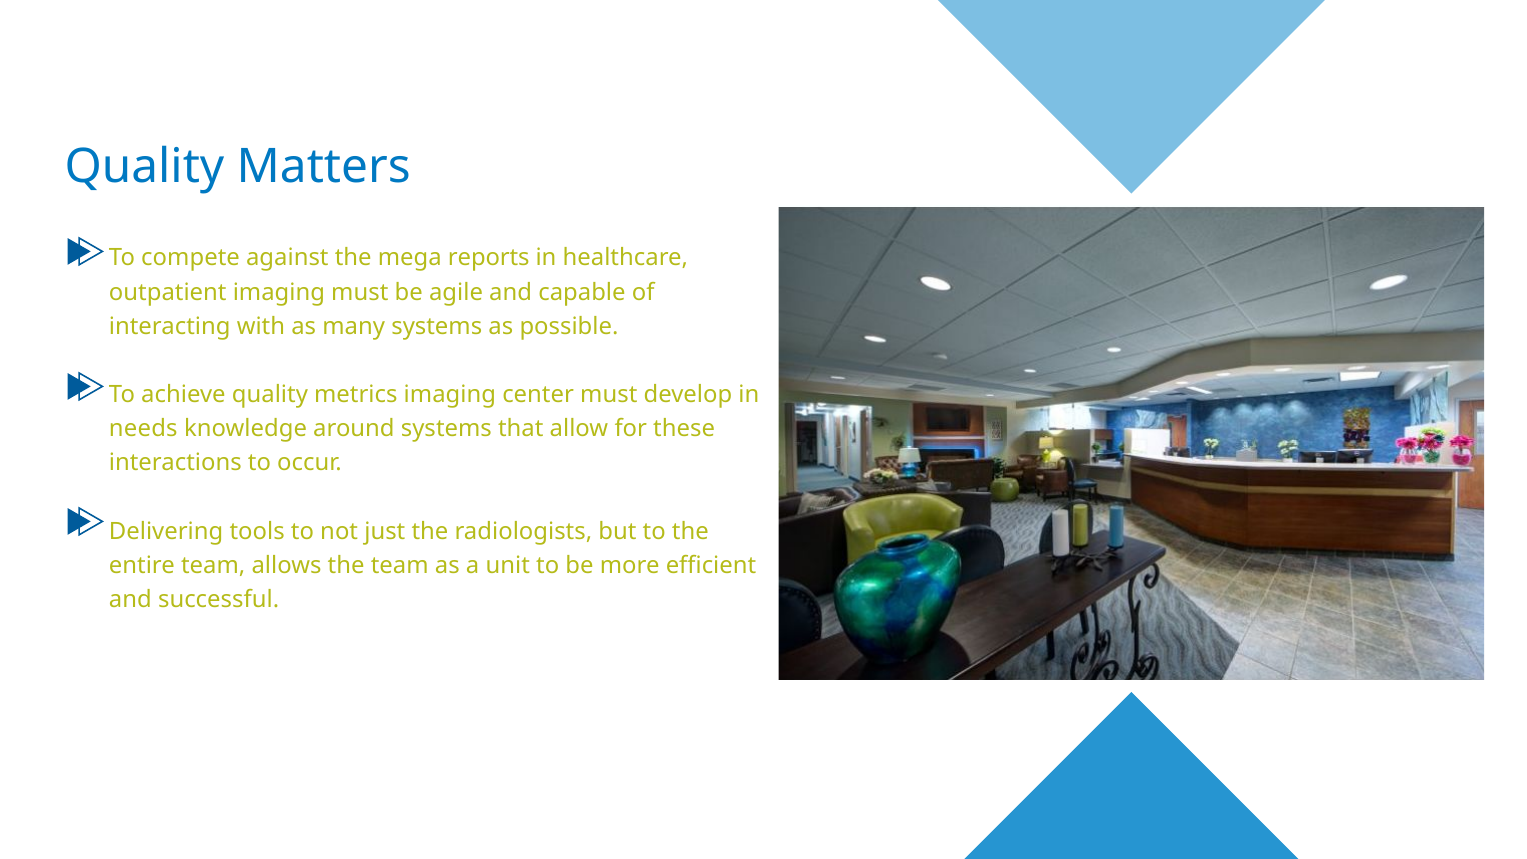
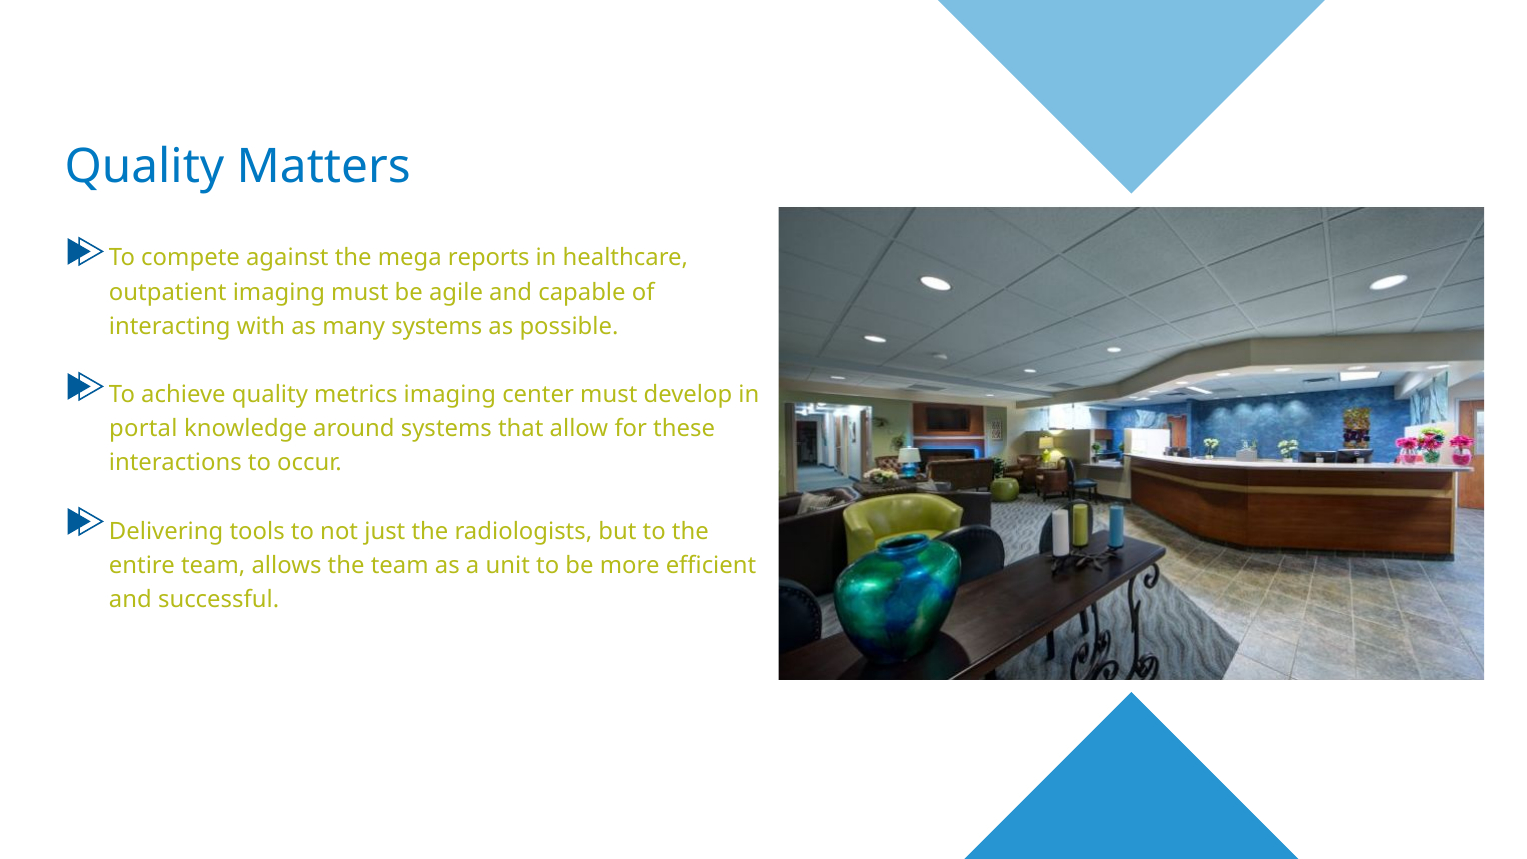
needs: needs -> portal (143, 429)
